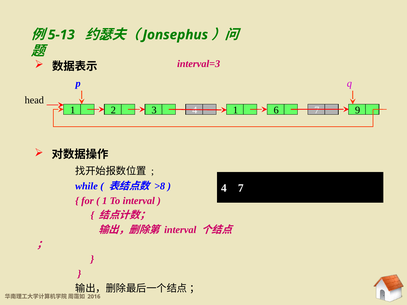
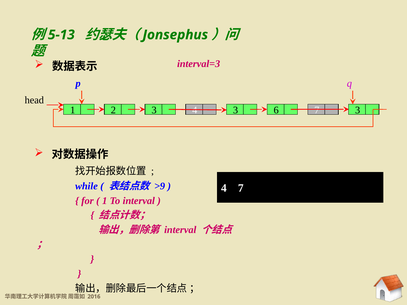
4 1: 1 -> 3 (235, 110)
7 9: 9 -> 3 (358, 110)
>8: >8 -> >9 (160, 186)
